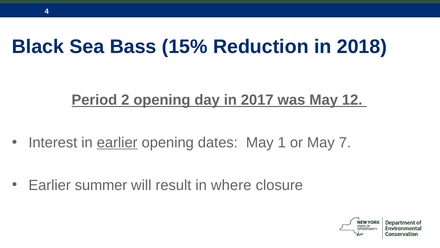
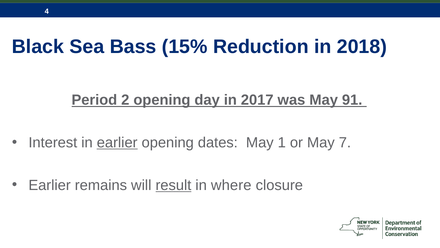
12: 12 -> 91 (352, 100)
summer: summer -> remains (101, 185)
result underline: none -> present (173, 185)
